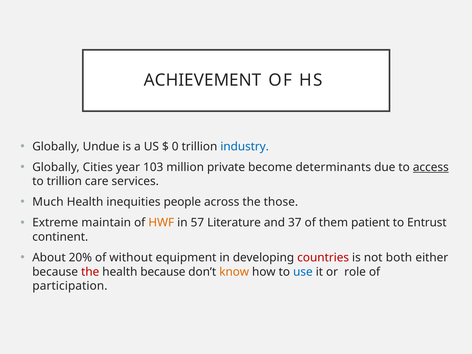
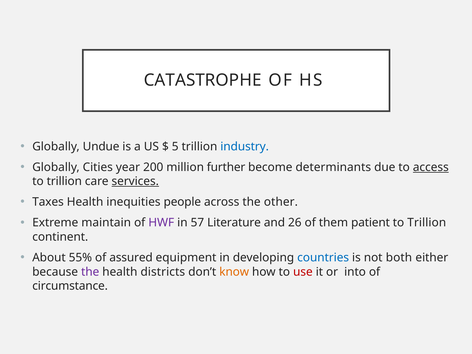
ACHIEVEMENT: ACHIEVEMENT -> CATASTROPHE (203, 80)
0: 0 -> 5 (175, 146)
103: 103 -> 200 (153, 167)
private: private -> further (226, 167)
services underline: none -> present (135, 181)
Much: Much -> Taxes (48, 202)
those: those -> other (281, 202)
HWF colour: orange -> purple (161, 223)
37: 37 -> 26 (295, 223)
Entrust: Entrust -> Trillion (427, 223)
20%: 20% -> 55% (80, 258)
without: without -> assured (131, 258)
countries colour: red -> blue (323, 258)
the colour: red -> purple (90, 272)
health because: because -> districts (163, 272)
use colour: blue -> red (303, 272)
role: role -> into (355, 272)
participation: participation -> circumstance (70, 286)
